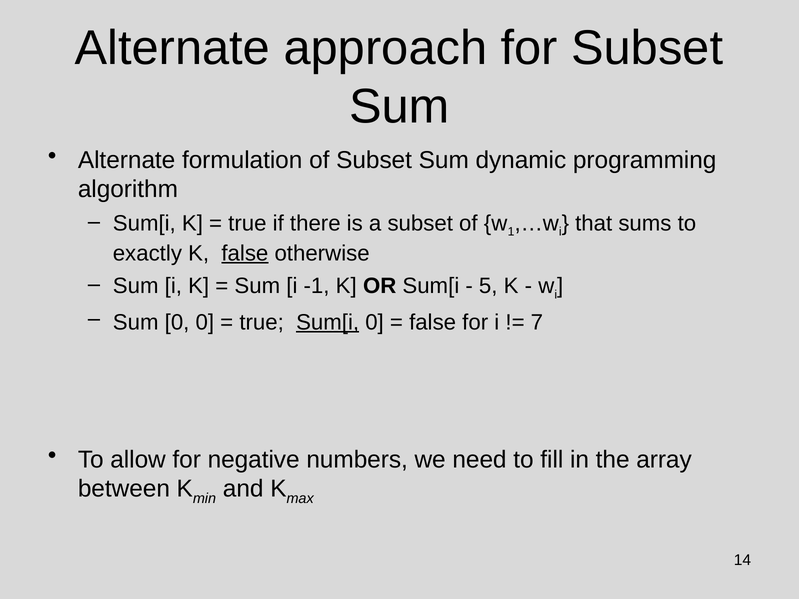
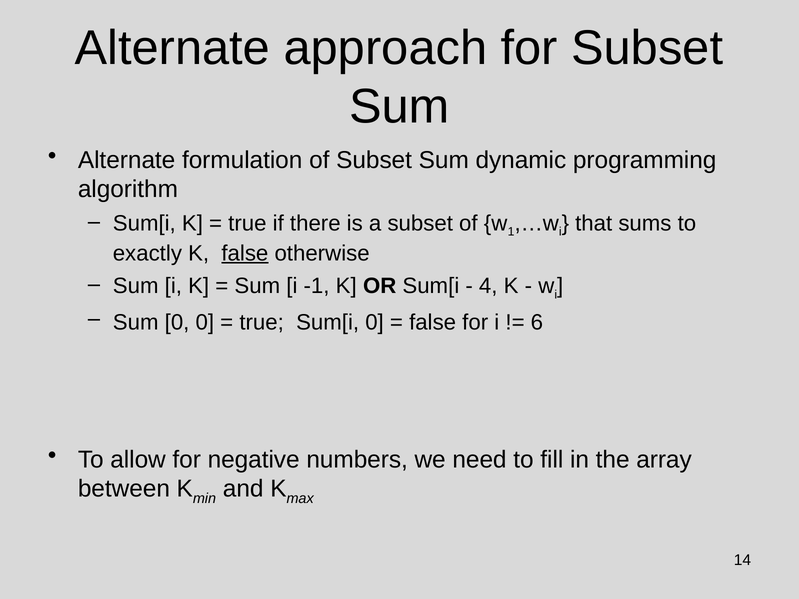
5: 5 -> 4 (488, 286)
Sum[i underline: present -> none (328, 322)
7: 7 -> 6 (537, 322)
